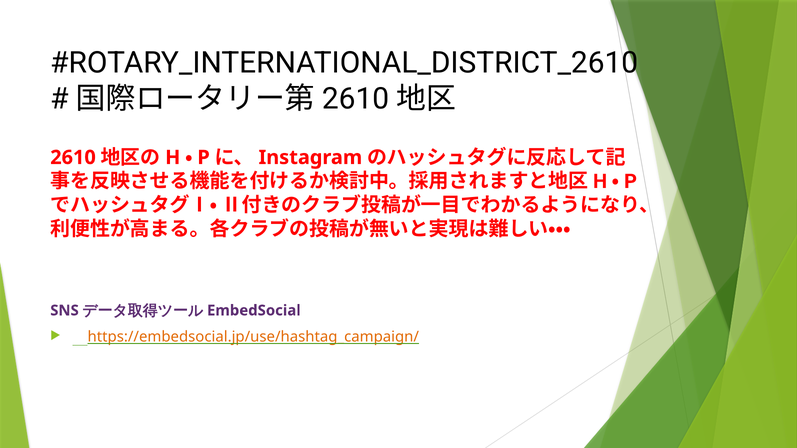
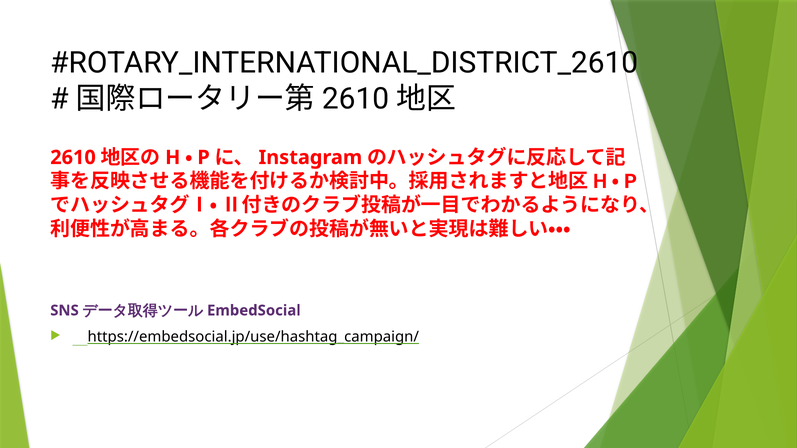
https://embedsocial.jp/use/hashtag_campaign/ colour: orange -> black (253, 337)
